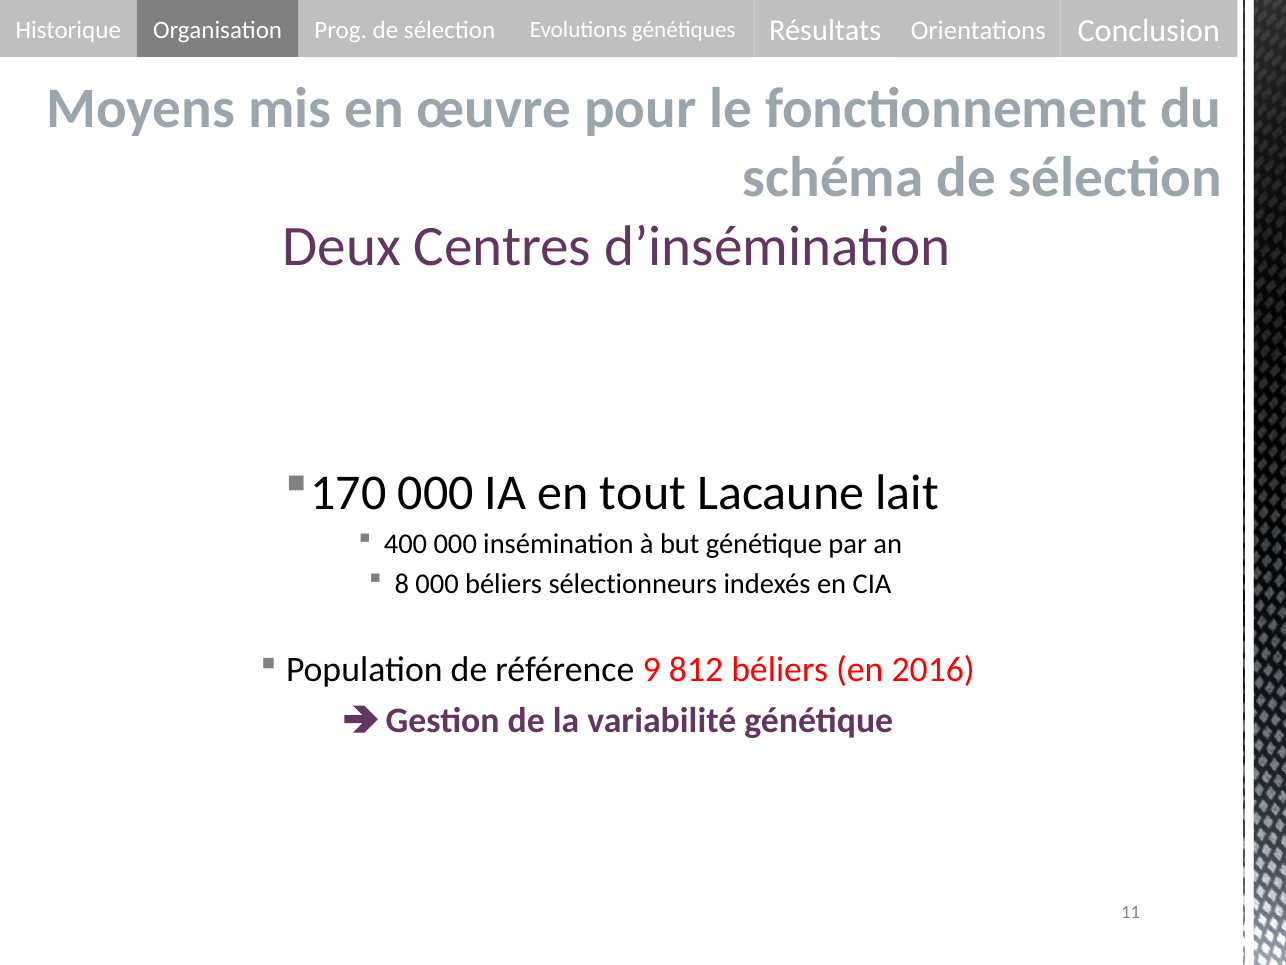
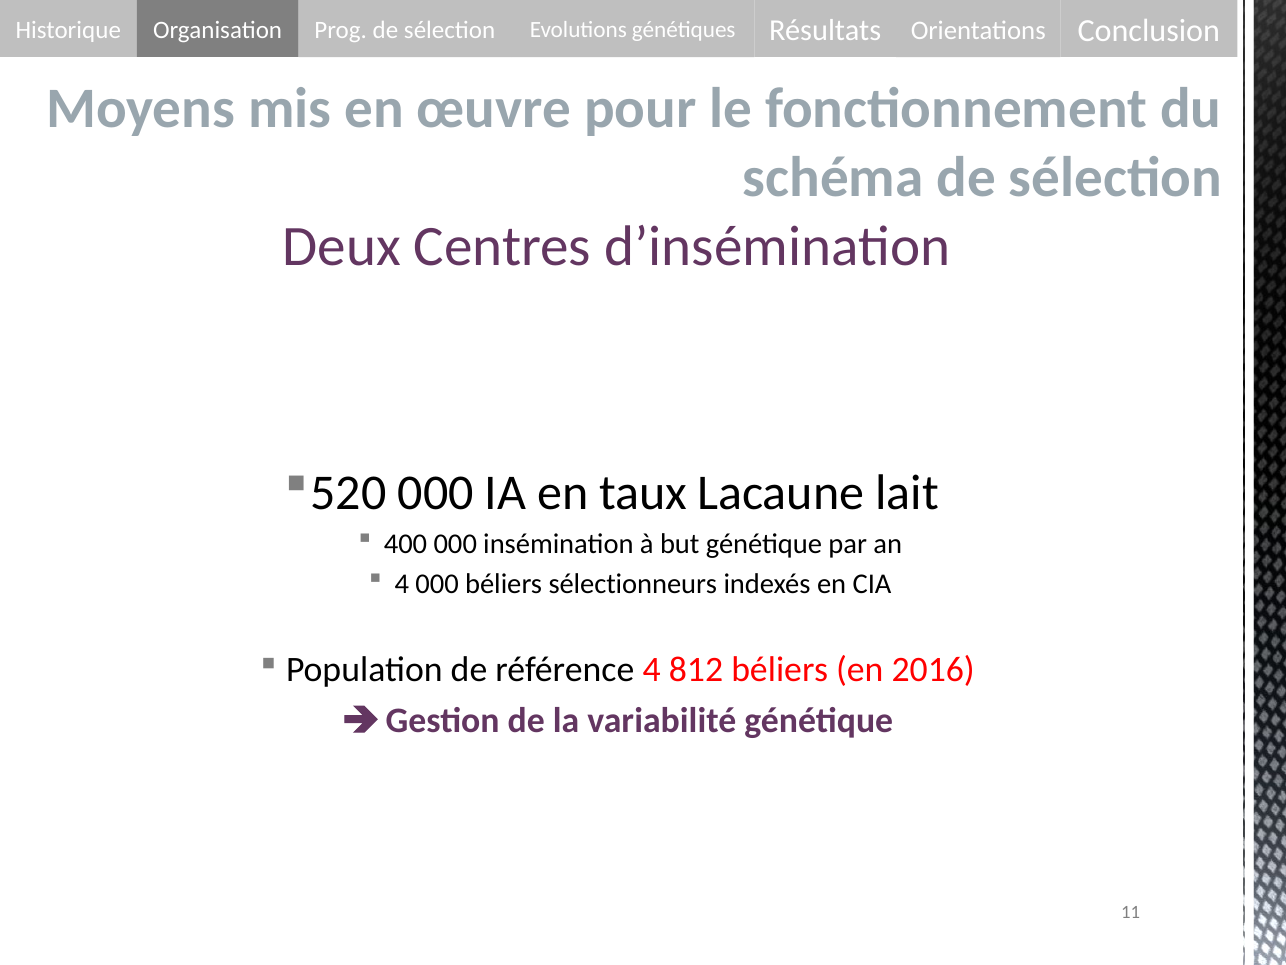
170: 170 -> 520 (349, 492)
tout: tout -> taux (643, 492)
8: 8 -> 4 (402, 584)
référence 9: 9 -> 4 (652, 670)
